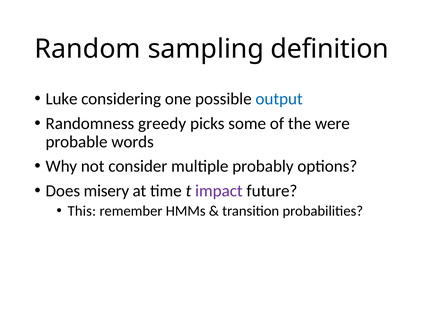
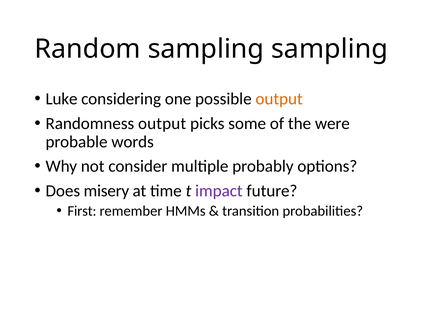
sampling definition: definition -> sampling (330, 49)
output colour: blue -> orange (279, 99)
Randomness greedy: greedy -> output (162, 124)
This: This -> First (82, 211)
